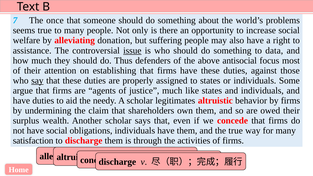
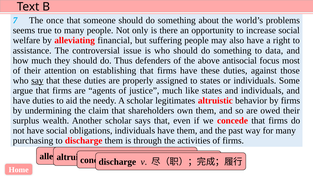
donation: donation -> financial (115, 40)
issue underline: present -> none (132, 50)
the true: true -> past (236, 131)
satisfaction: satisfaction -> purchasing (33, 141)
